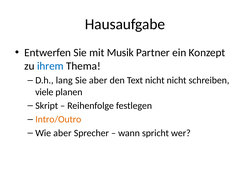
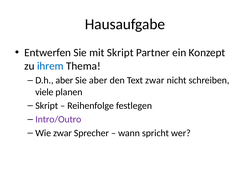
mit Musik: Musik -> Skript (120, 52)
D.h lang: lang -> aber (64, 80)
Text nicht: nicht -> zwar (155, 80)
Intro/Outro colour: orange -> purple (58, 119)
Wie aber: aber -> zwar (62, 133)
